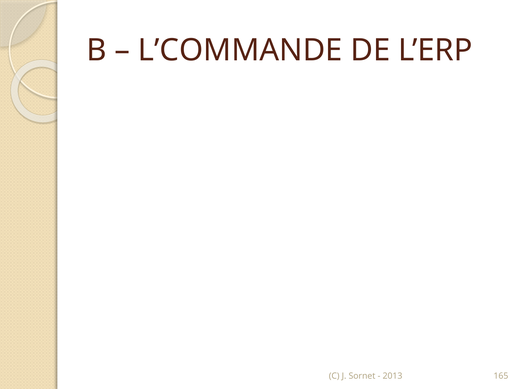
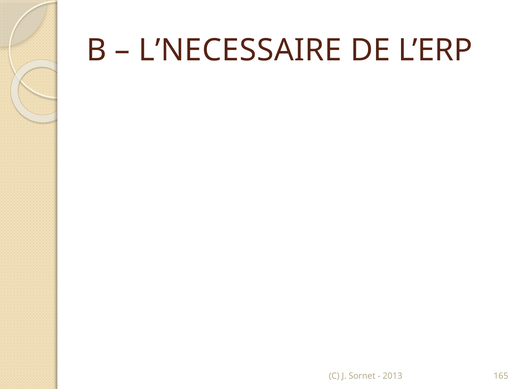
L’COMMANDE: L’COMMANDE -> L’NECESSAIRE (240, 50)
